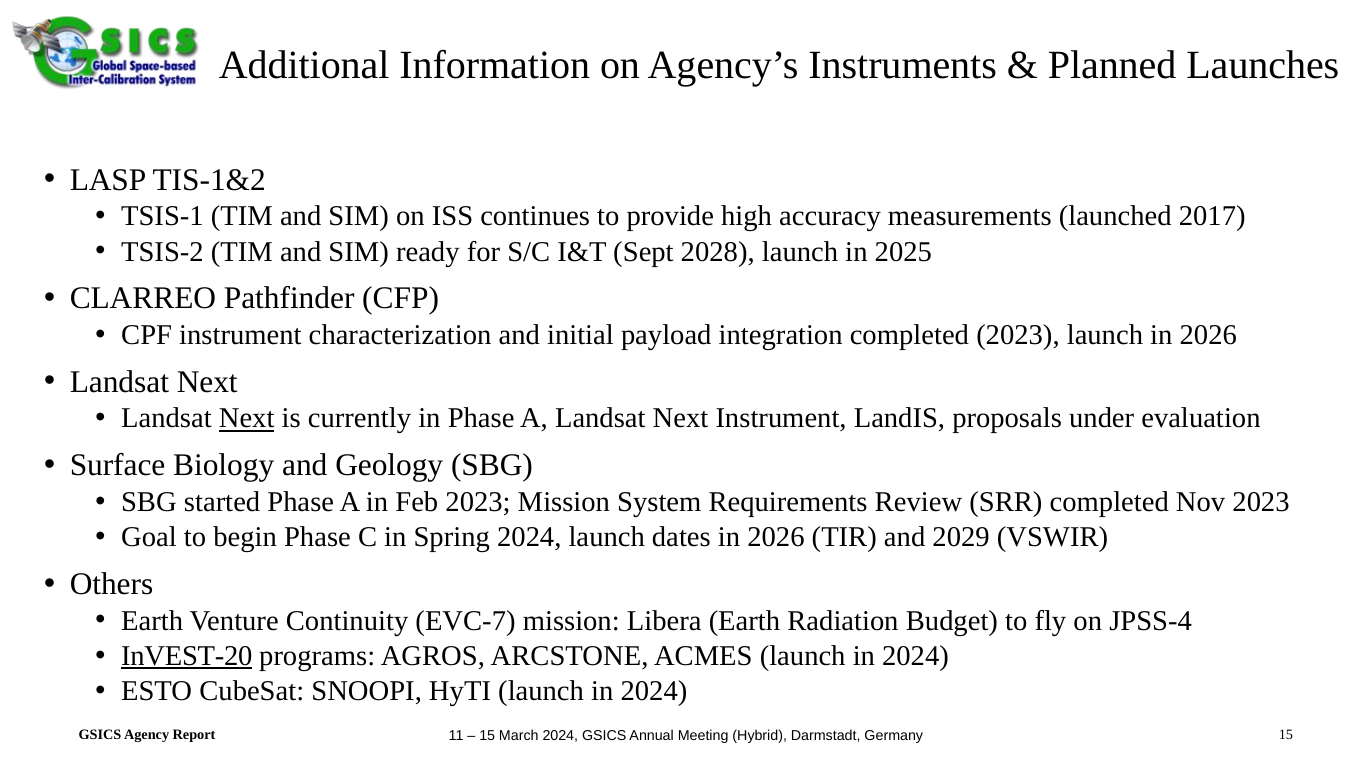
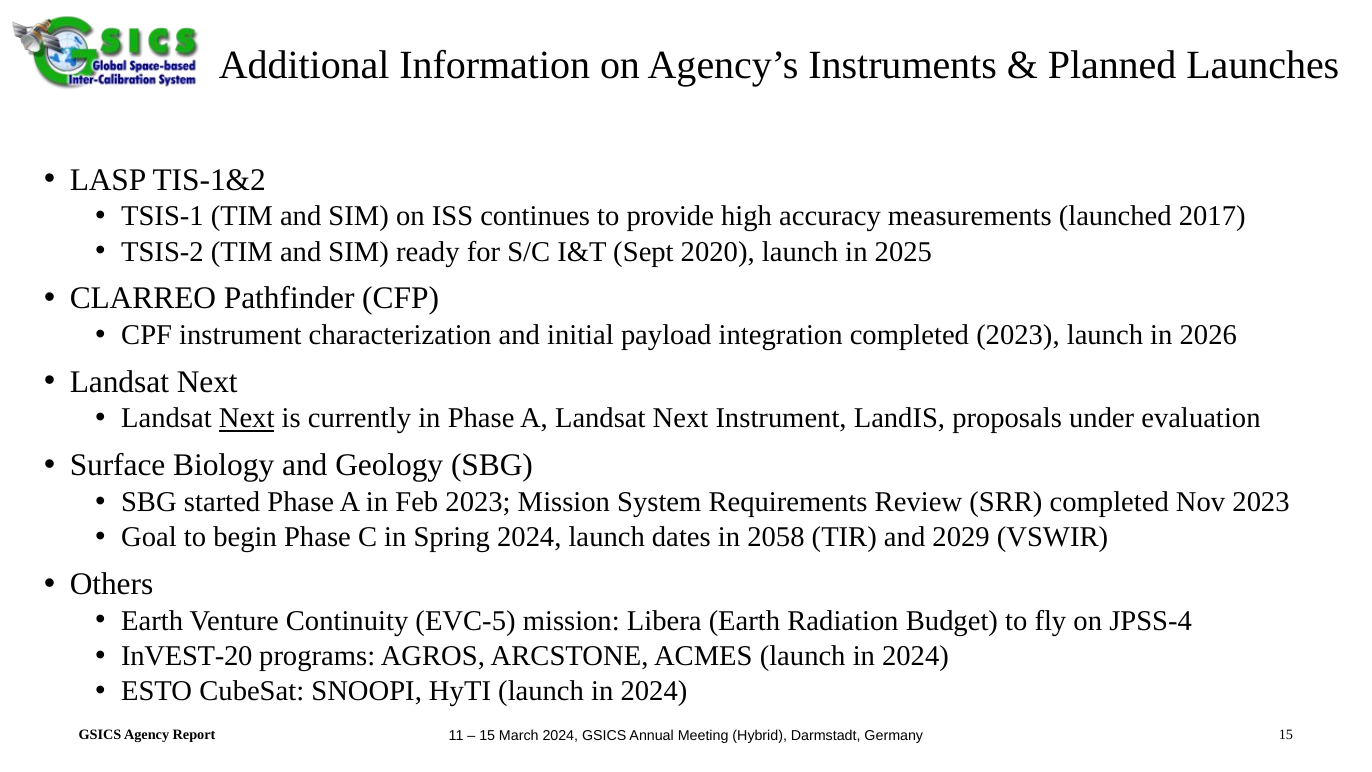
2028: 2028 -> 2020 (718, 252)
dates in 2026: 2026 -> 2058 (776, 537)
EVC-7: EVC-7 -> EVC-5 (466, 620)
InVEST-20 underline: present -> none (187, 656)
